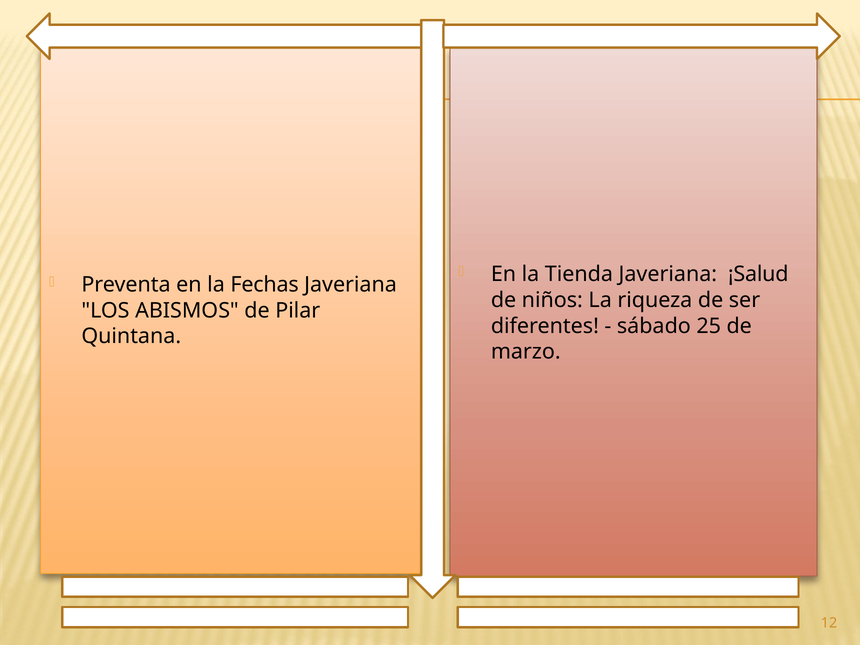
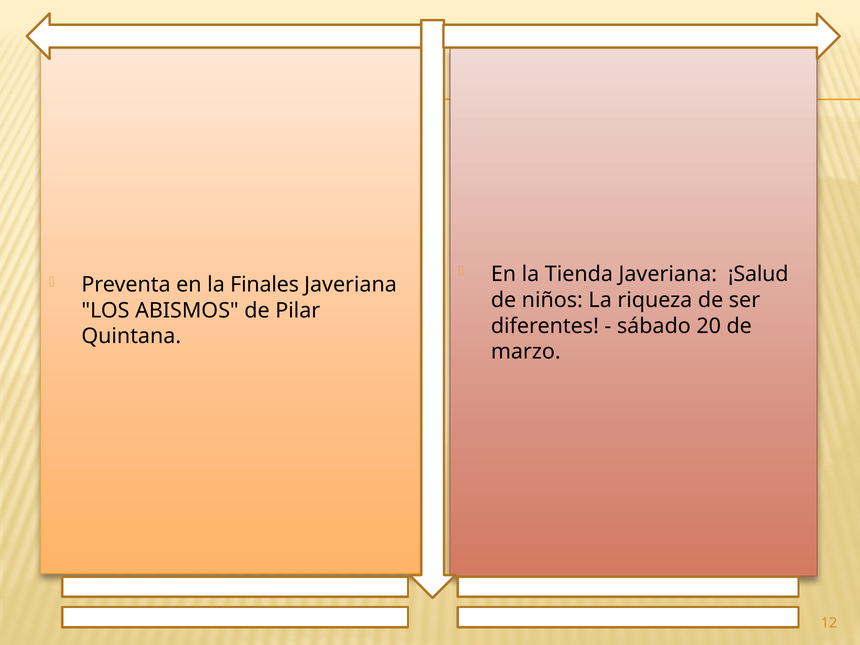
Fechas: Fechas -> Finales (265, 285)
25: 25 -> 20 (709, 326)
